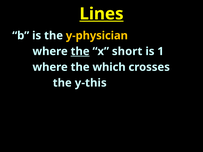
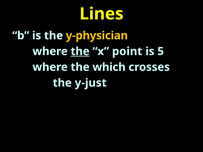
Lines underline: present -> none (101, 14)
short: short -> point (127, 51)
1: 1 -> 5 (161, 51)
y-this: y-this -> y-just (91, 83)
